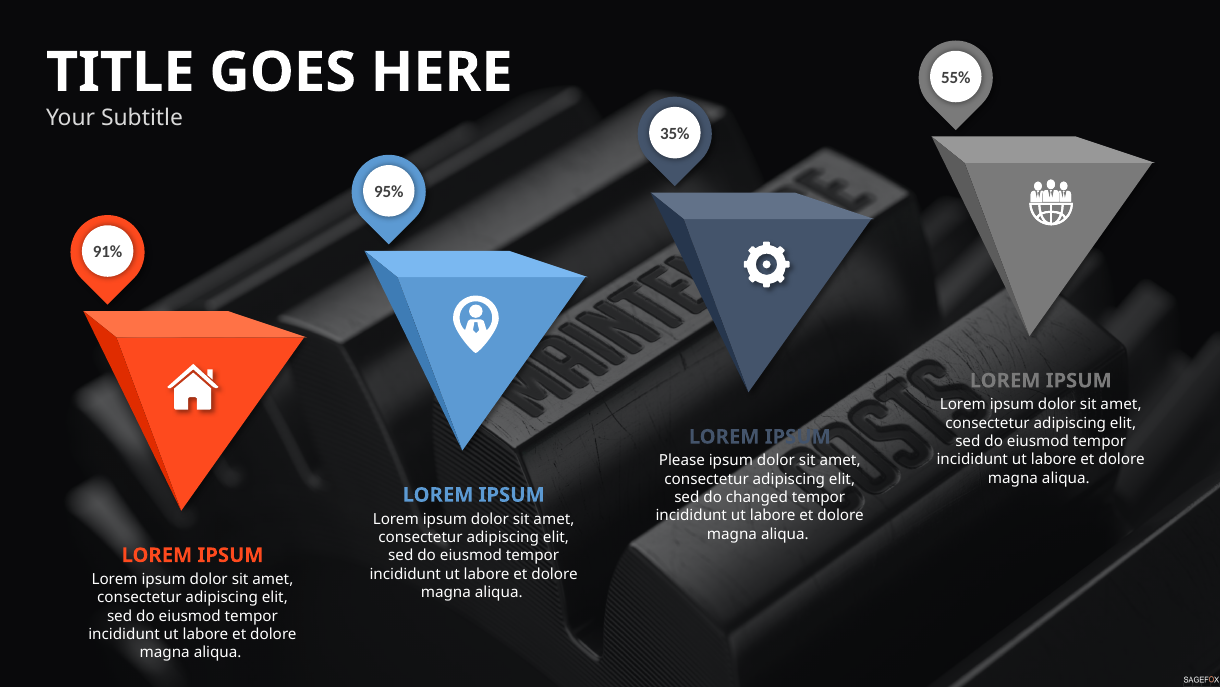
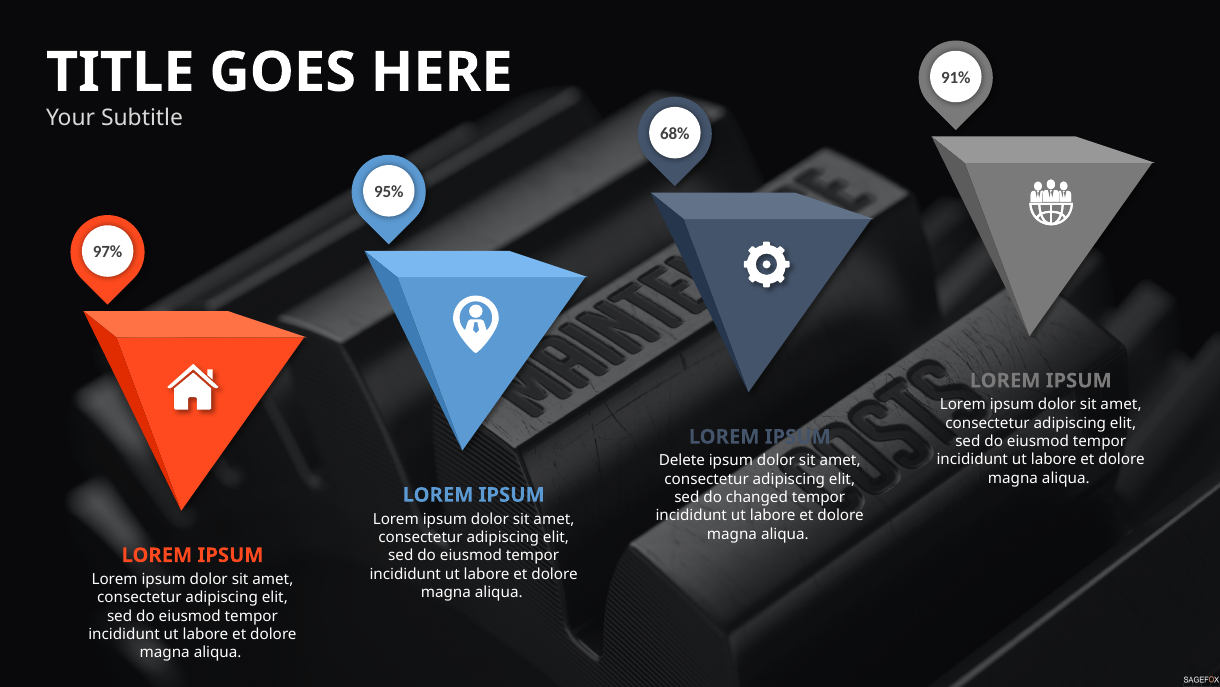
55%: 55% -> 91% (956, 78)
35%: 35% -> 68% (675, 134)
91%: 91% -> 97% (108, 252)
Please: Please -> Delete (682, 460)
